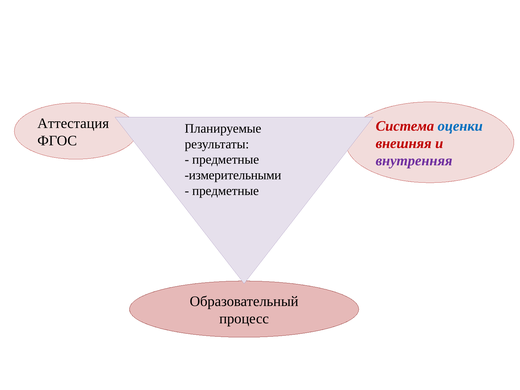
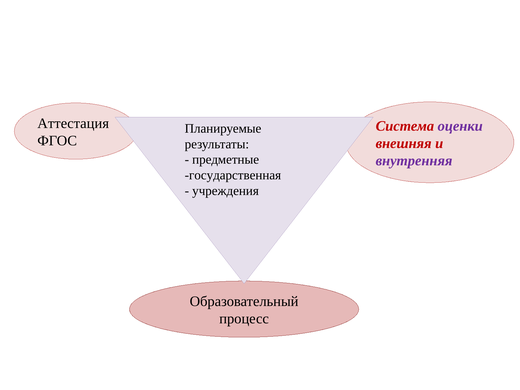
оценки colour: blue -> purple (460, 126)
измерительными: измерительными -> государственная (233, 175)
предметные: предметные -> учреждения (226, 191)
